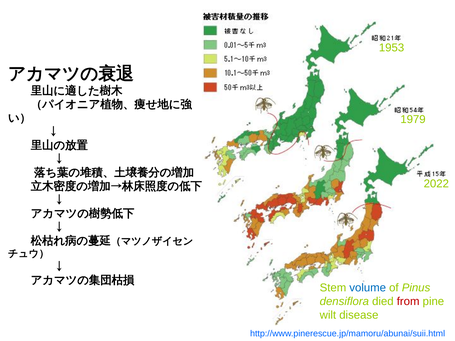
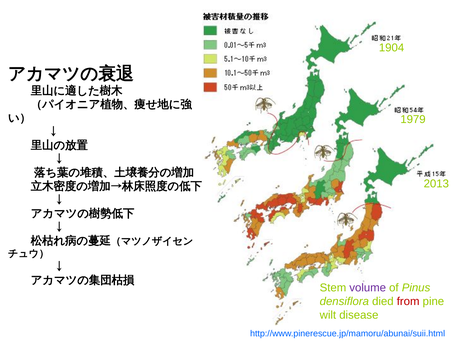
1953: 1953 -> 1904 (392, 48)
2022: 2022 -> 2013 (436, 184)
volume colour: blue -> purple (368, 288)
